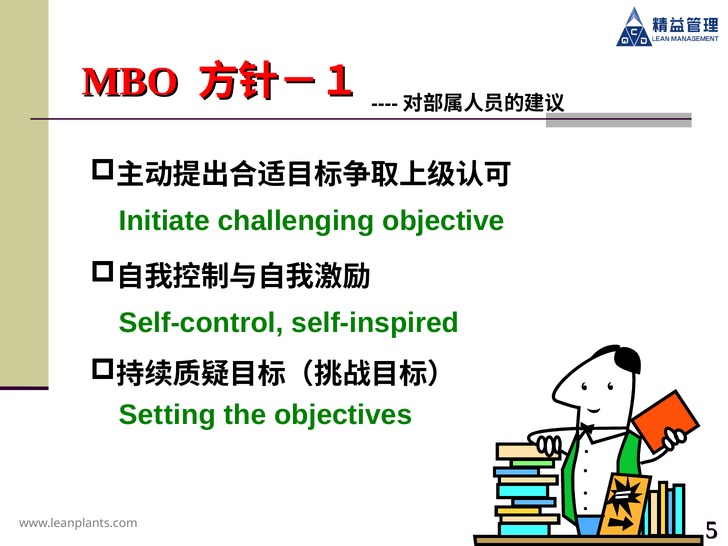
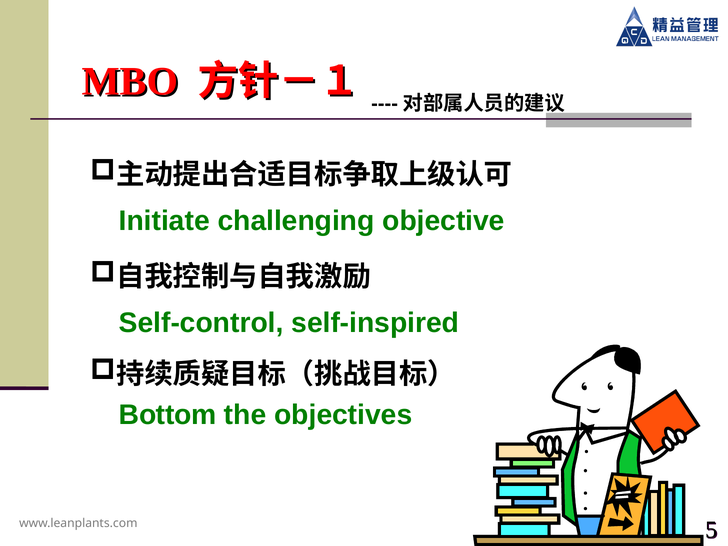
Setting: Setting -> Bottom (168, 415)
